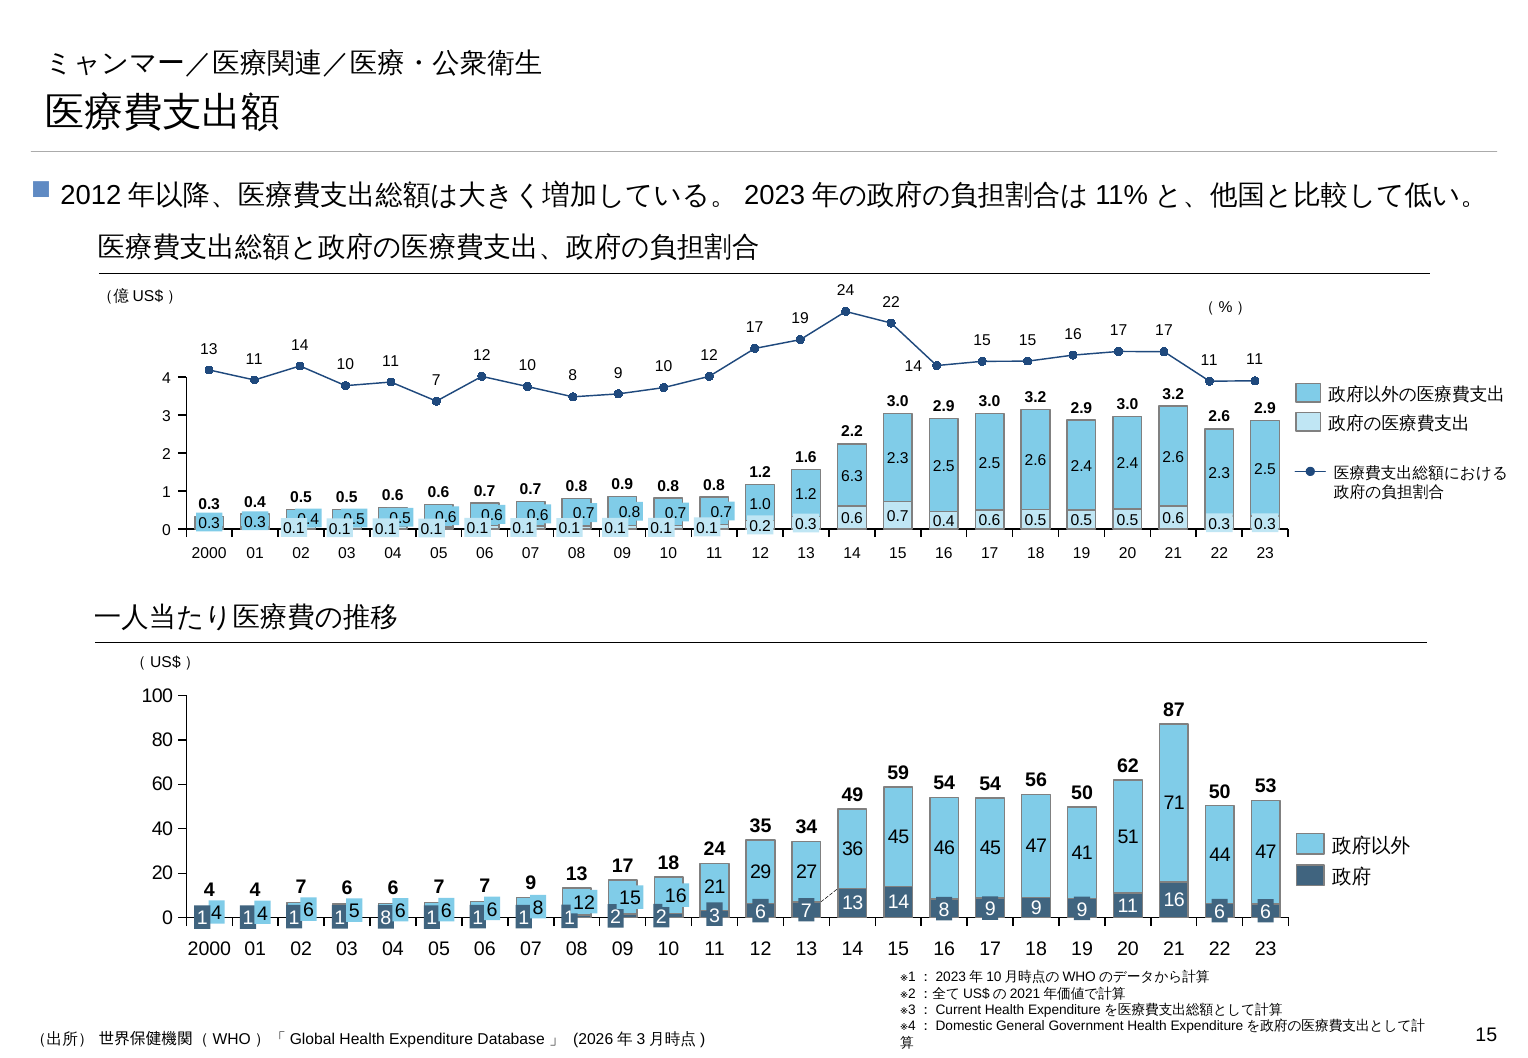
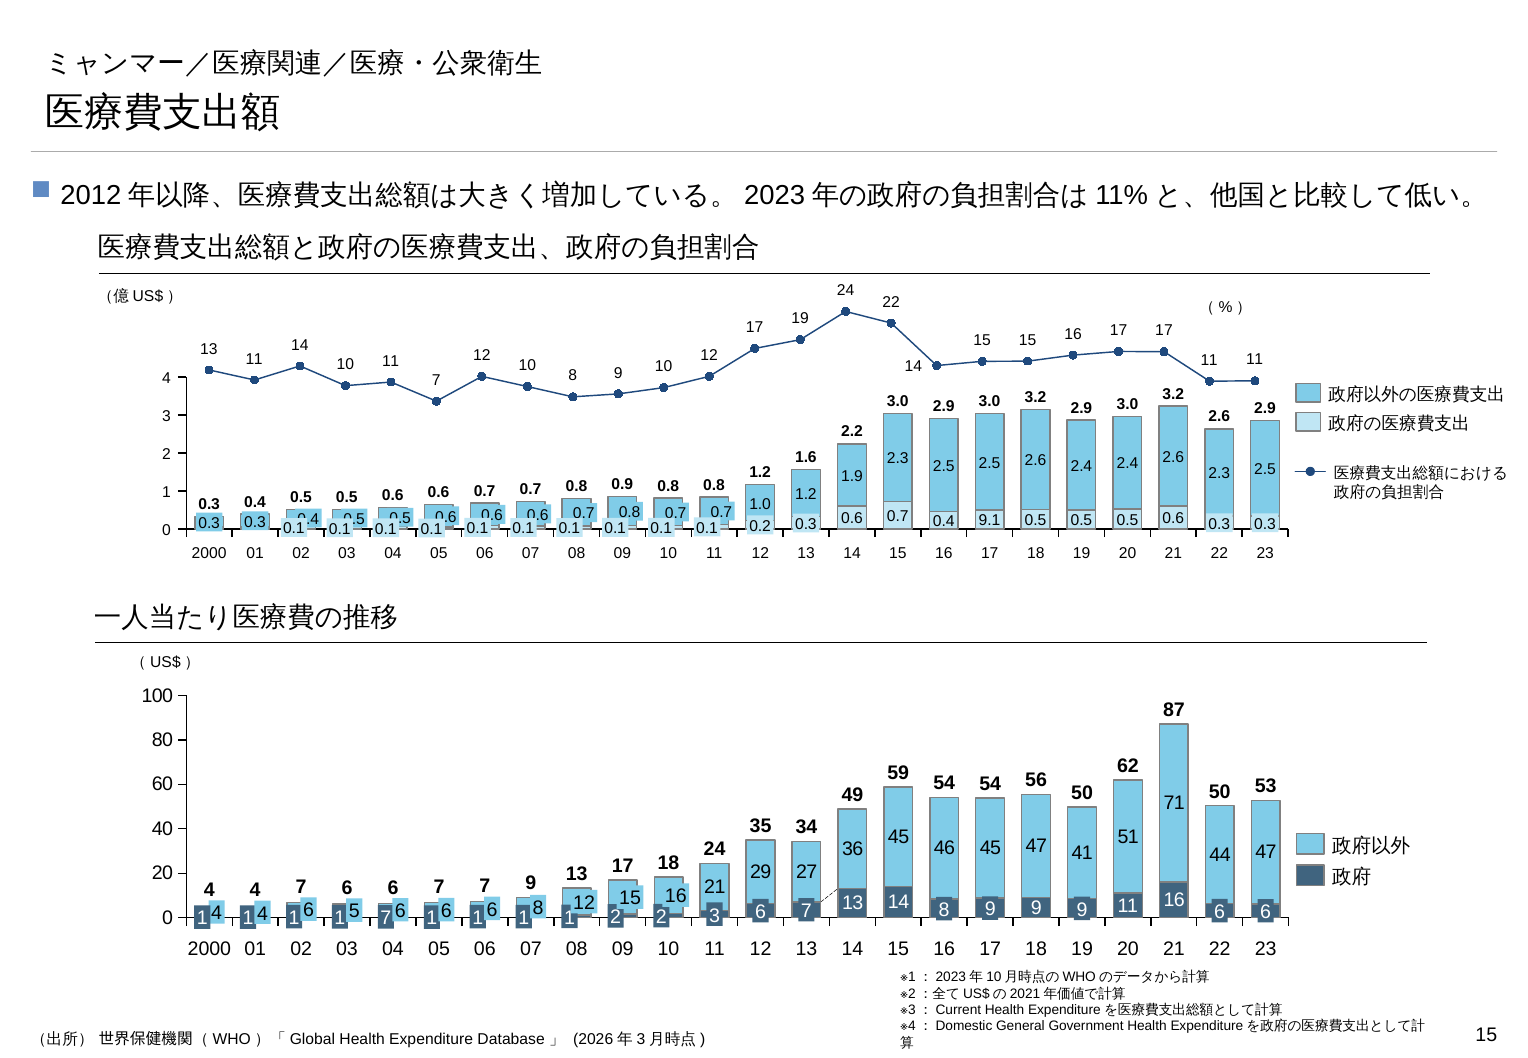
6.3: 6.3 -> 1.9 (852, 476)
0.6: 0.6 -> 9.1 (990, 521)
5 8: 8 -> 7 (386, 918)
